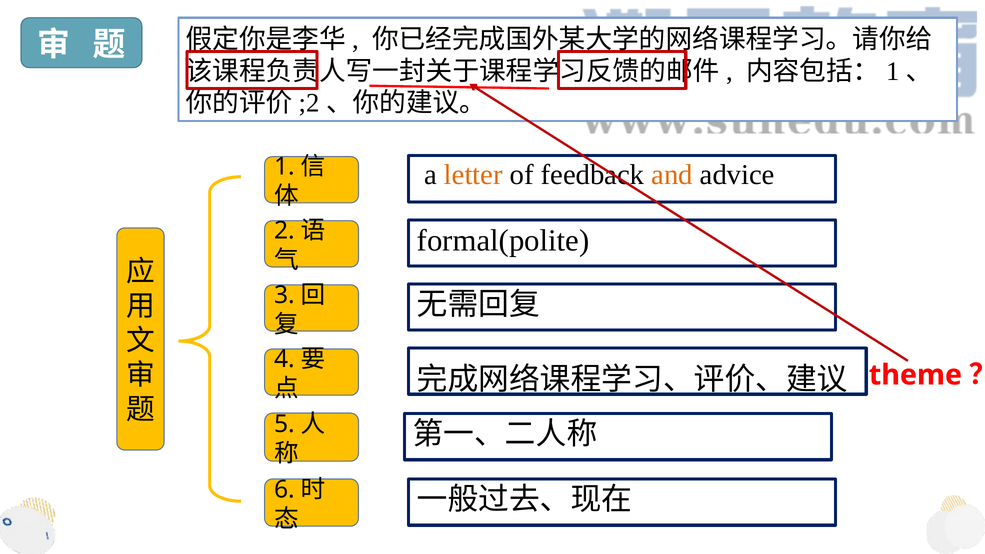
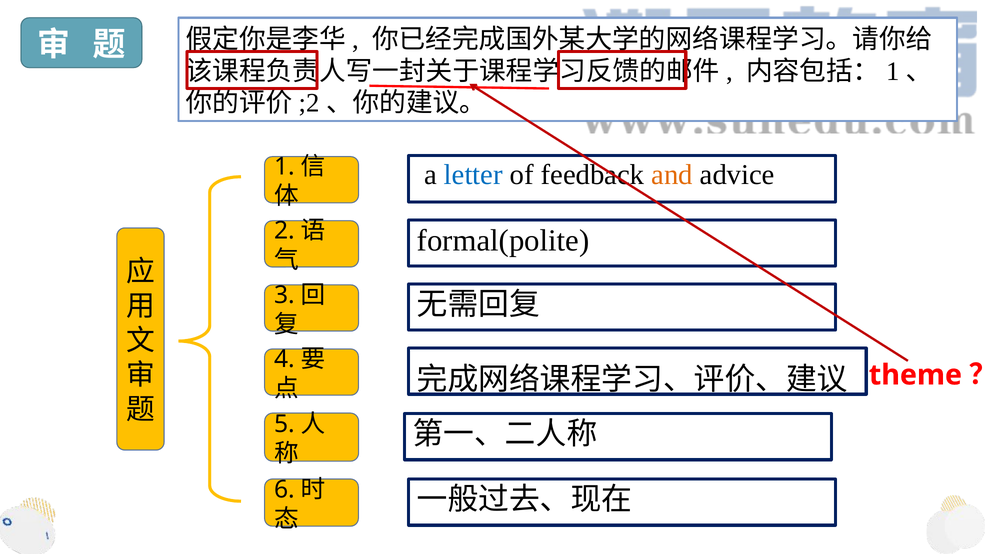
letter colour: orange -> blue (473, 175)
